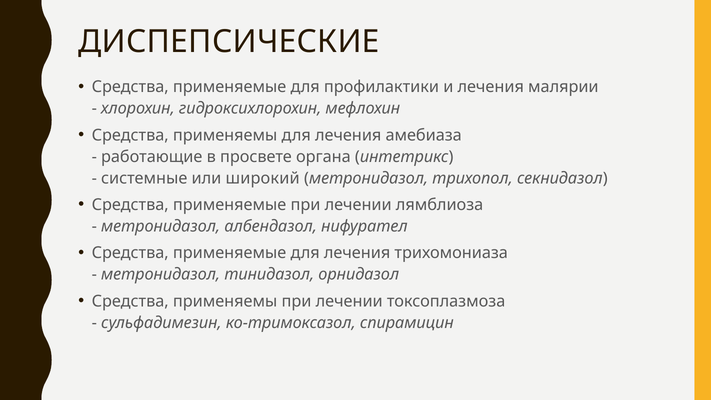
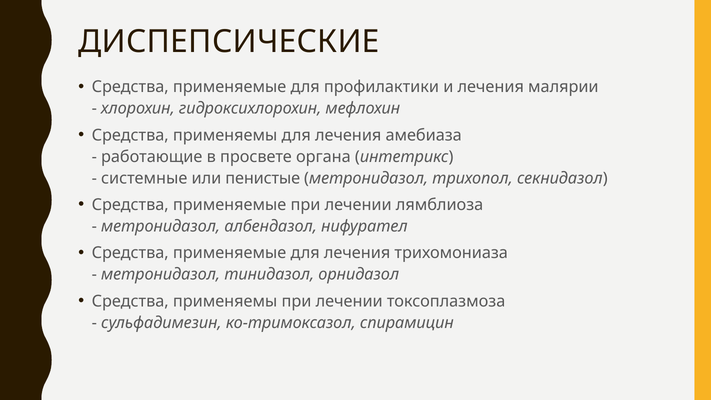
широкий: широкий -> пенистые (263, 178)
